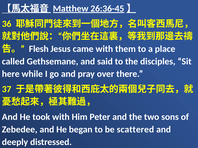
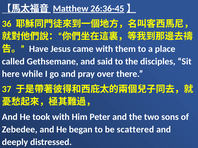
Flesh: Flesh -> Have (39, 49)
